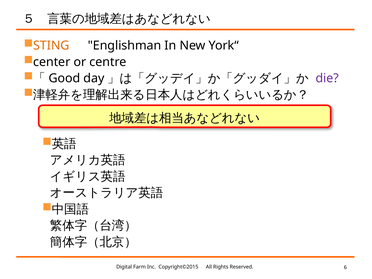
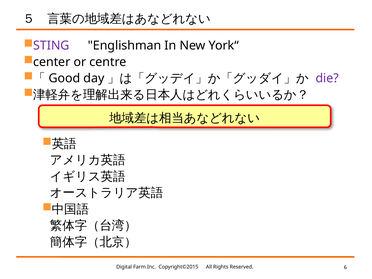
STING colour: orange -> purple (51, 46)
